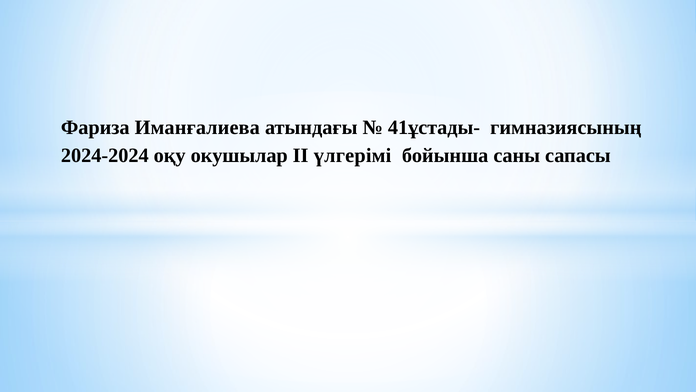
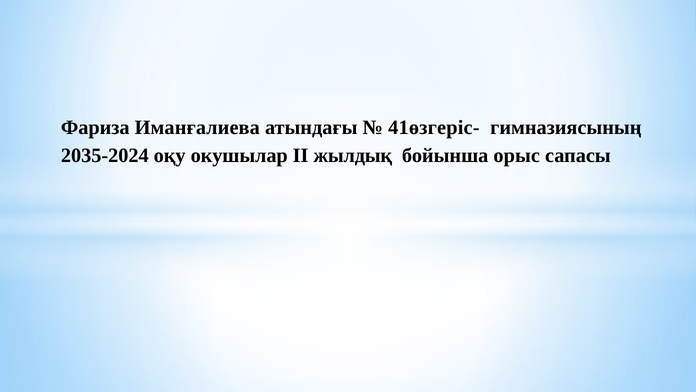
41ұстады-: 41ұстады- -> 41өзгеріс- (434, 127)
2024-2024: 2024-2024 -> 2035-2024 (105, 155)
үлгерімі: үлгерімі -> жылдық (353, 155)
саны: саны -> орыс (517, 155)
